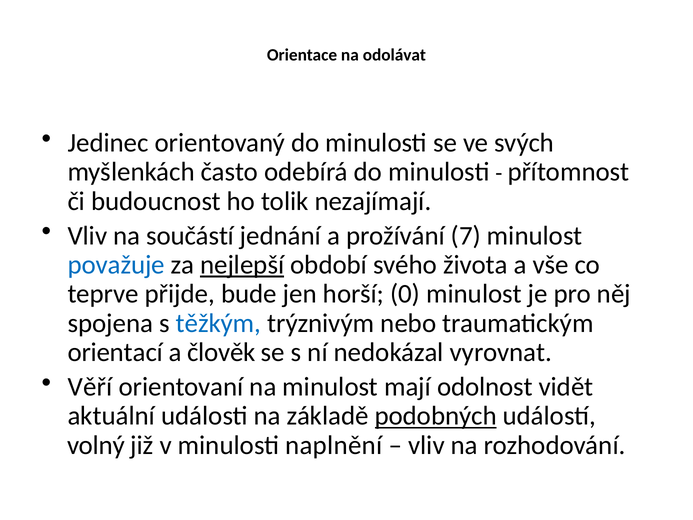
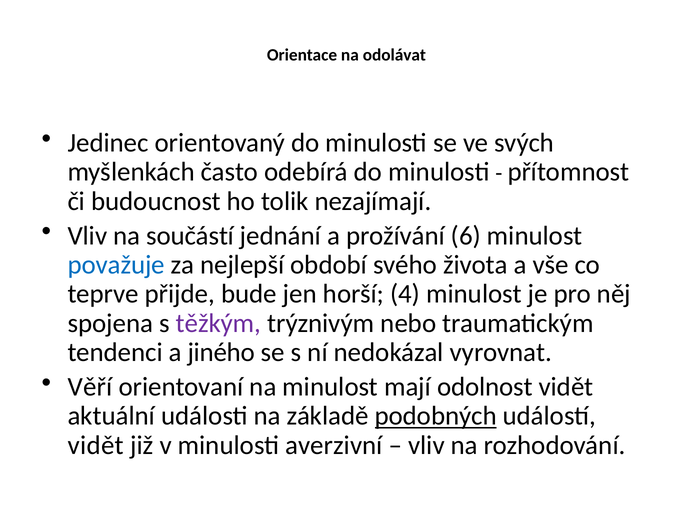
7: 7 -> 6 (466, 236)
nejlepší underline: present -> none (242, 265)
0: 0 -> 4 (405, 294)
těžkým colour: blue -> purple (218, 323)
orientací: orientací -> tendenci (115, 352)
člověk: člověk -> jiného (221, 352)
volný: volný -> vidět (96, 445)
naplnění: naplnění -> averzivní (334, 445)
